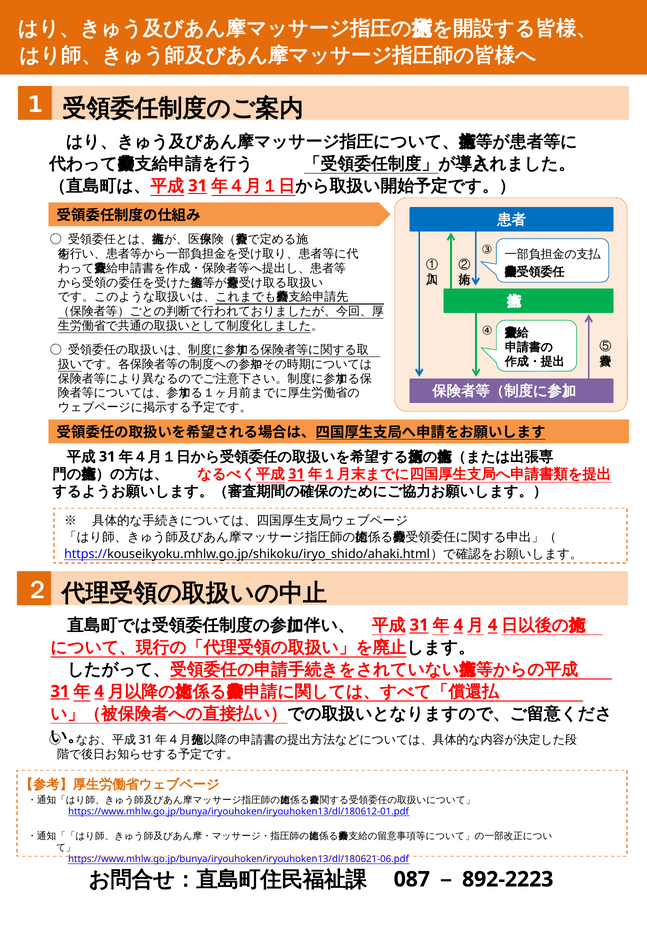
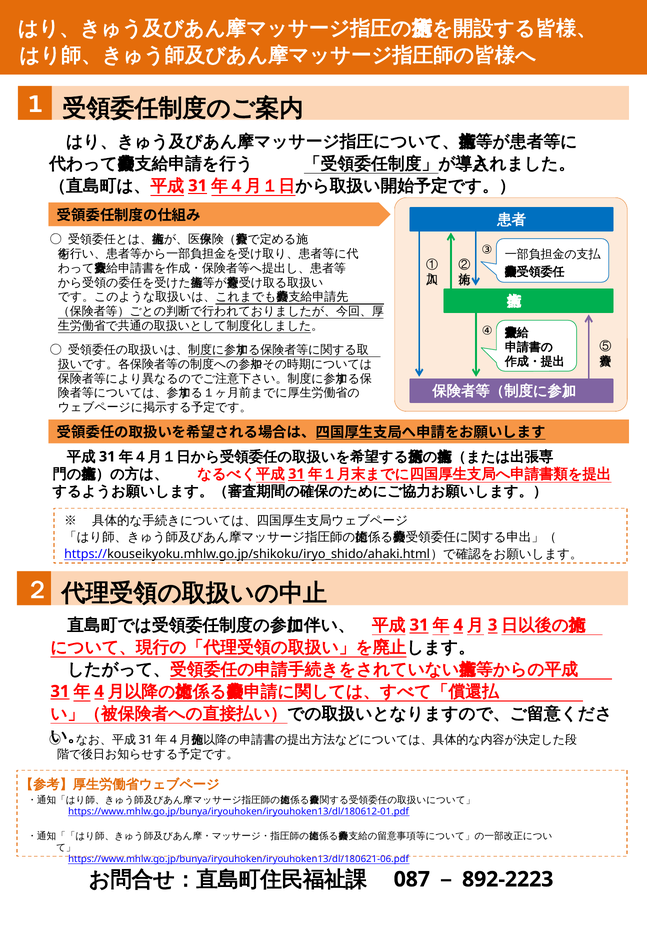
4: 4 -> 3 (493, 625)
